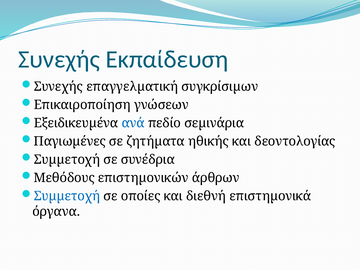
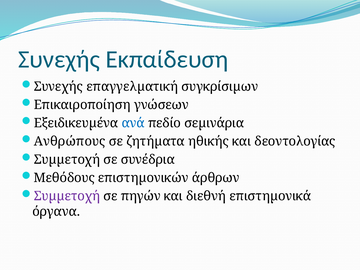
Παγιωµένες: Παγιωµένες -> Ανθρώπους (70, 141)
Συµµετοχή colour: blue -> purple (67, 196)
οποίες: οποίες -> πηγών (141, 196)
